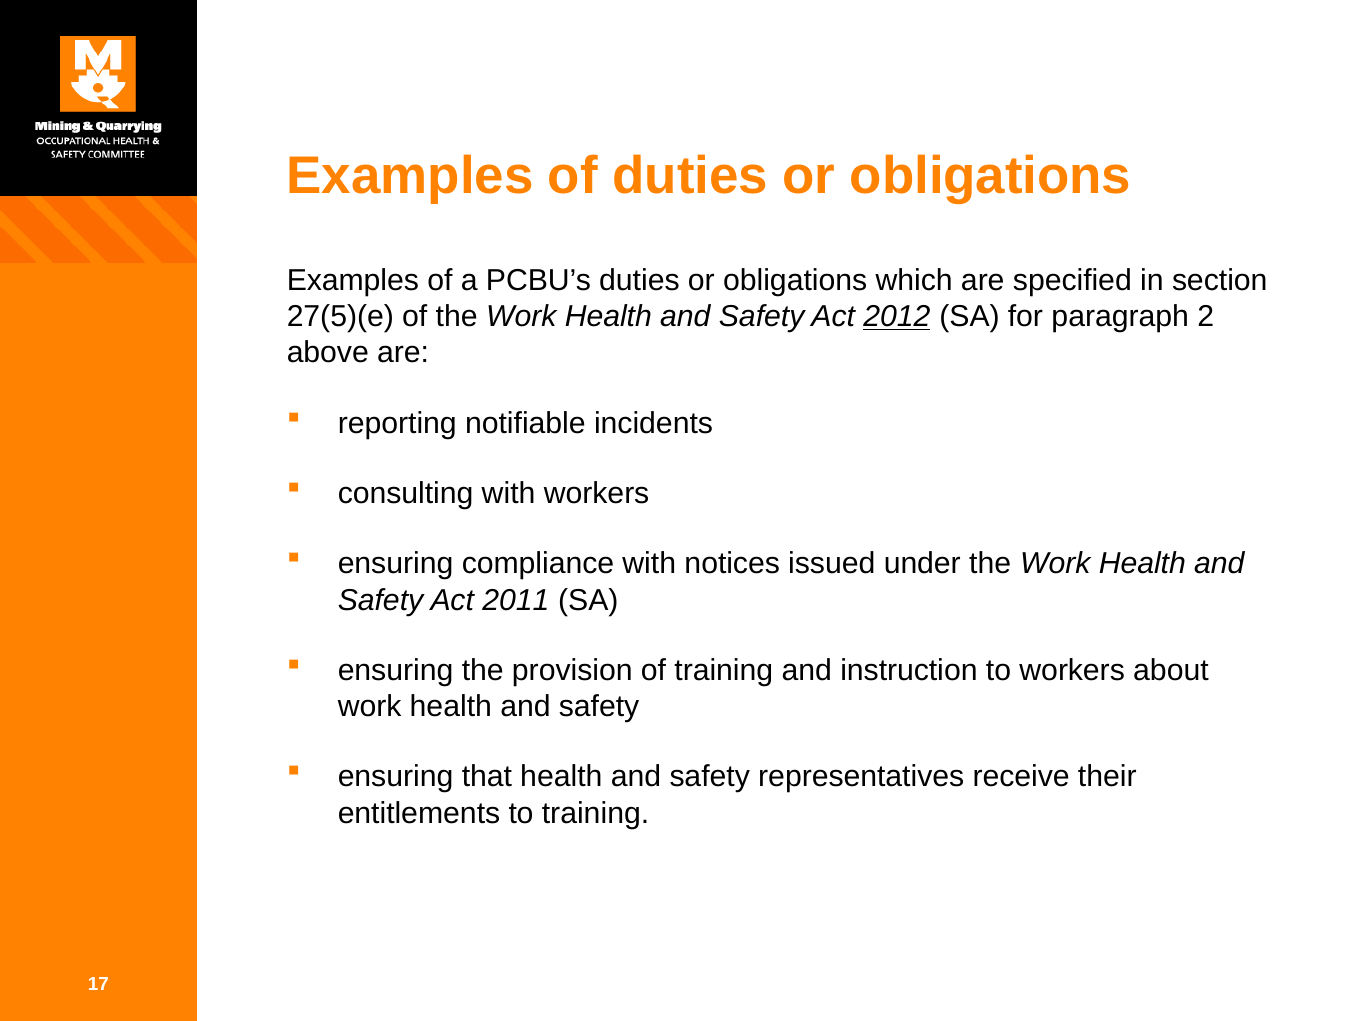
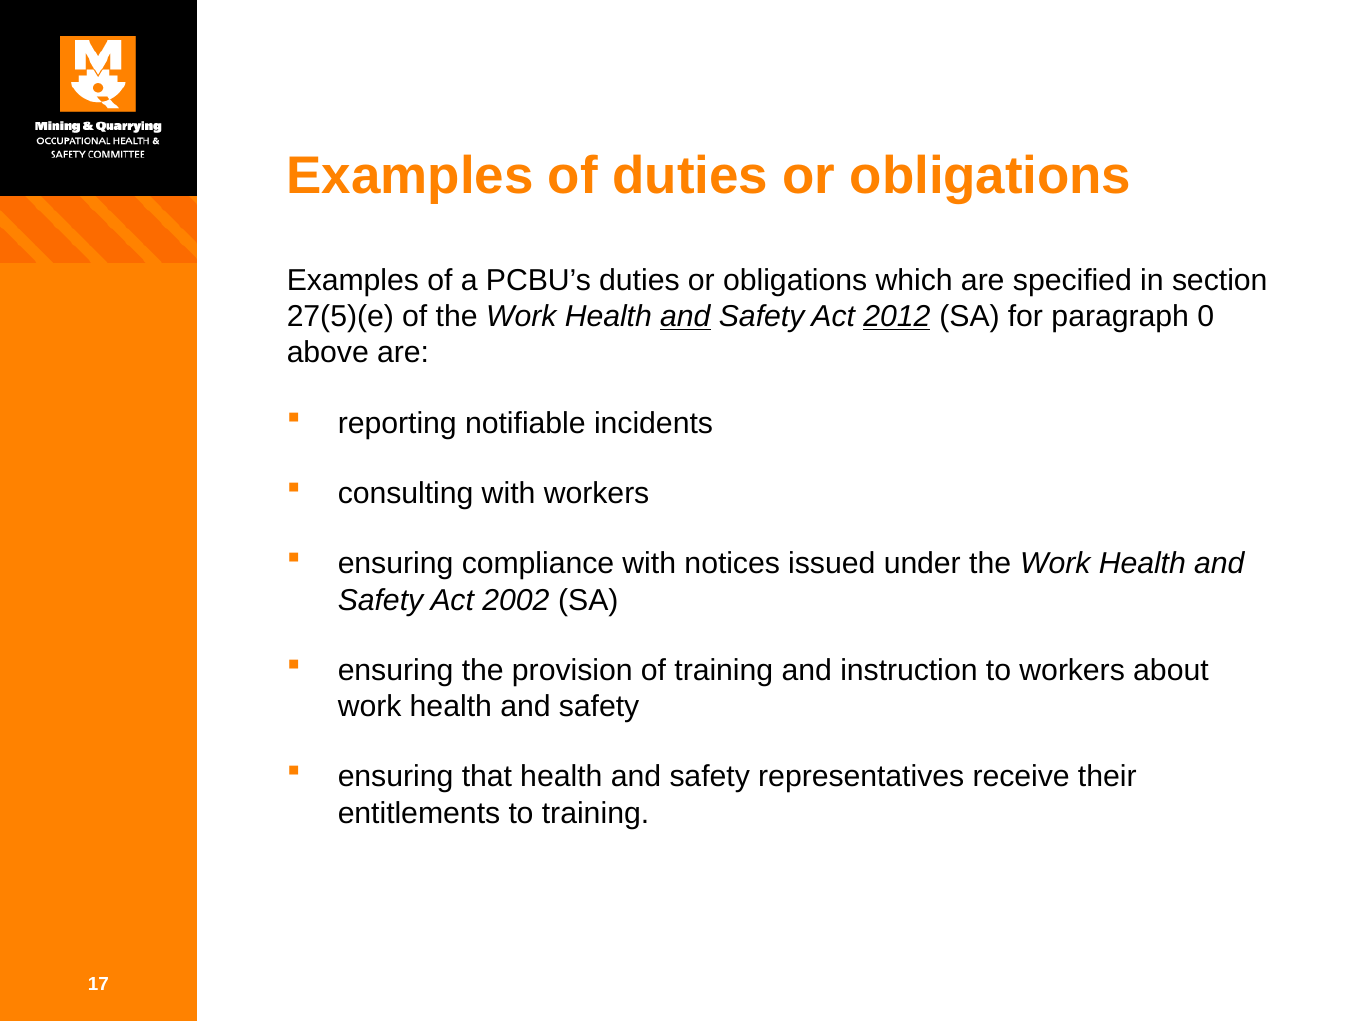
and underline: none -> present (685, 316)
2: 2 -> 0 (1206, 316)
2011: 2011 -> 2002 (516, 600)
